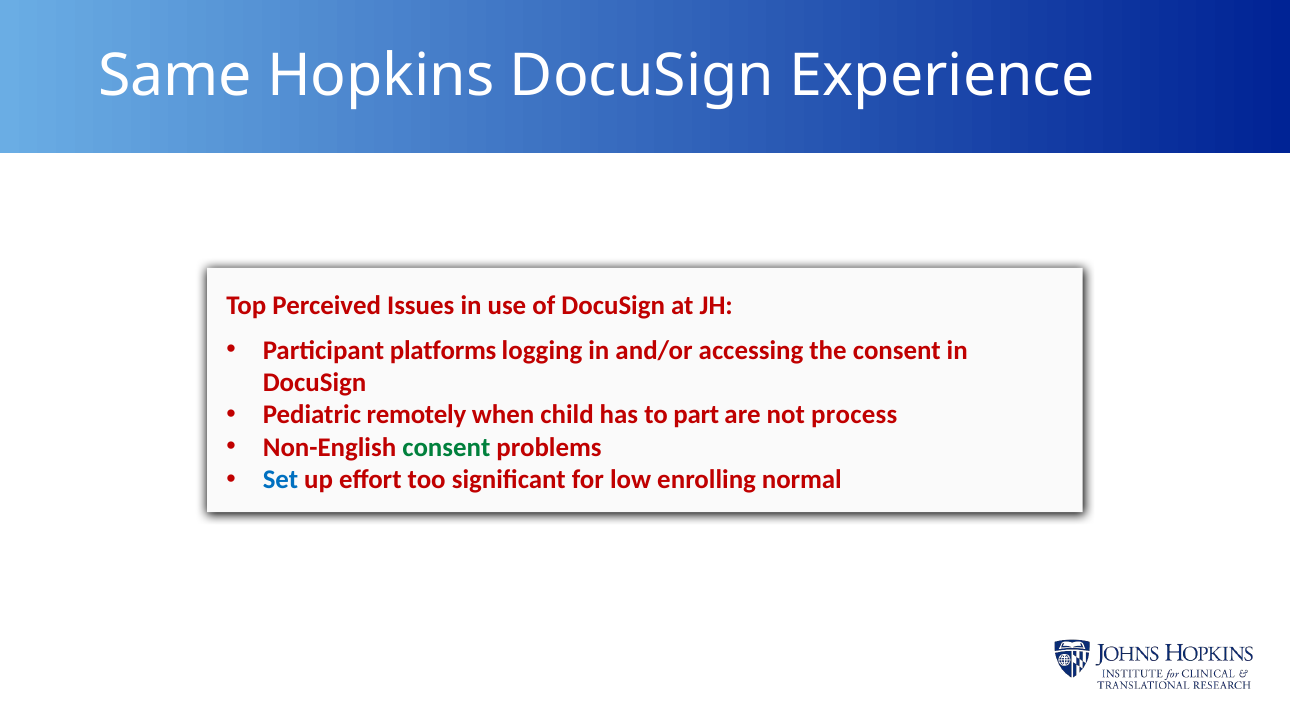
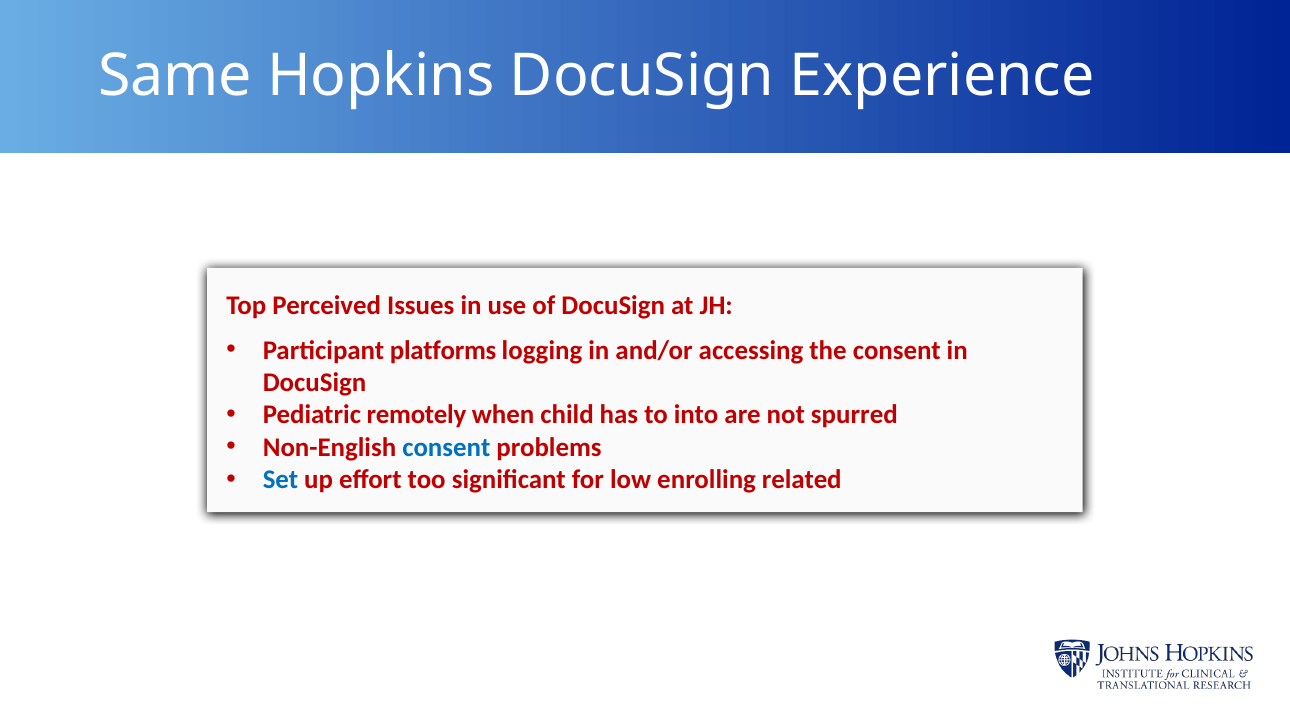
part: part -> into (696, 415)
process: process -> spurred (854, 415)
consent colour: green -> blue (446, 447)
normal: normal -> related (802, 479)
